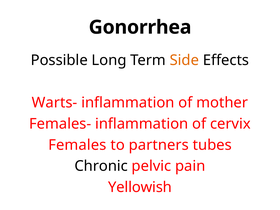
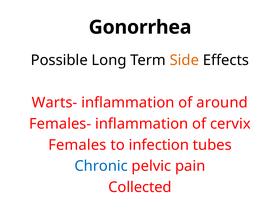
mother: mother -> around (222, 103)
partners: partners -> infection (159, 145)
Chronic colour: black -> blue (101, 166)
Yellowish: Yellowish -> Collected (140, 187)
